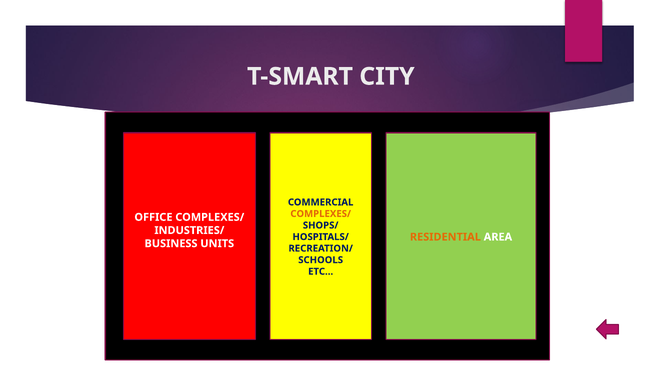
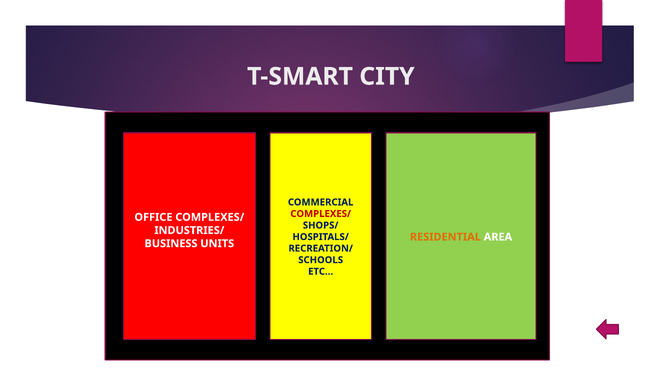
COMPLEXES/ colour: orange -> red (321, 214)
